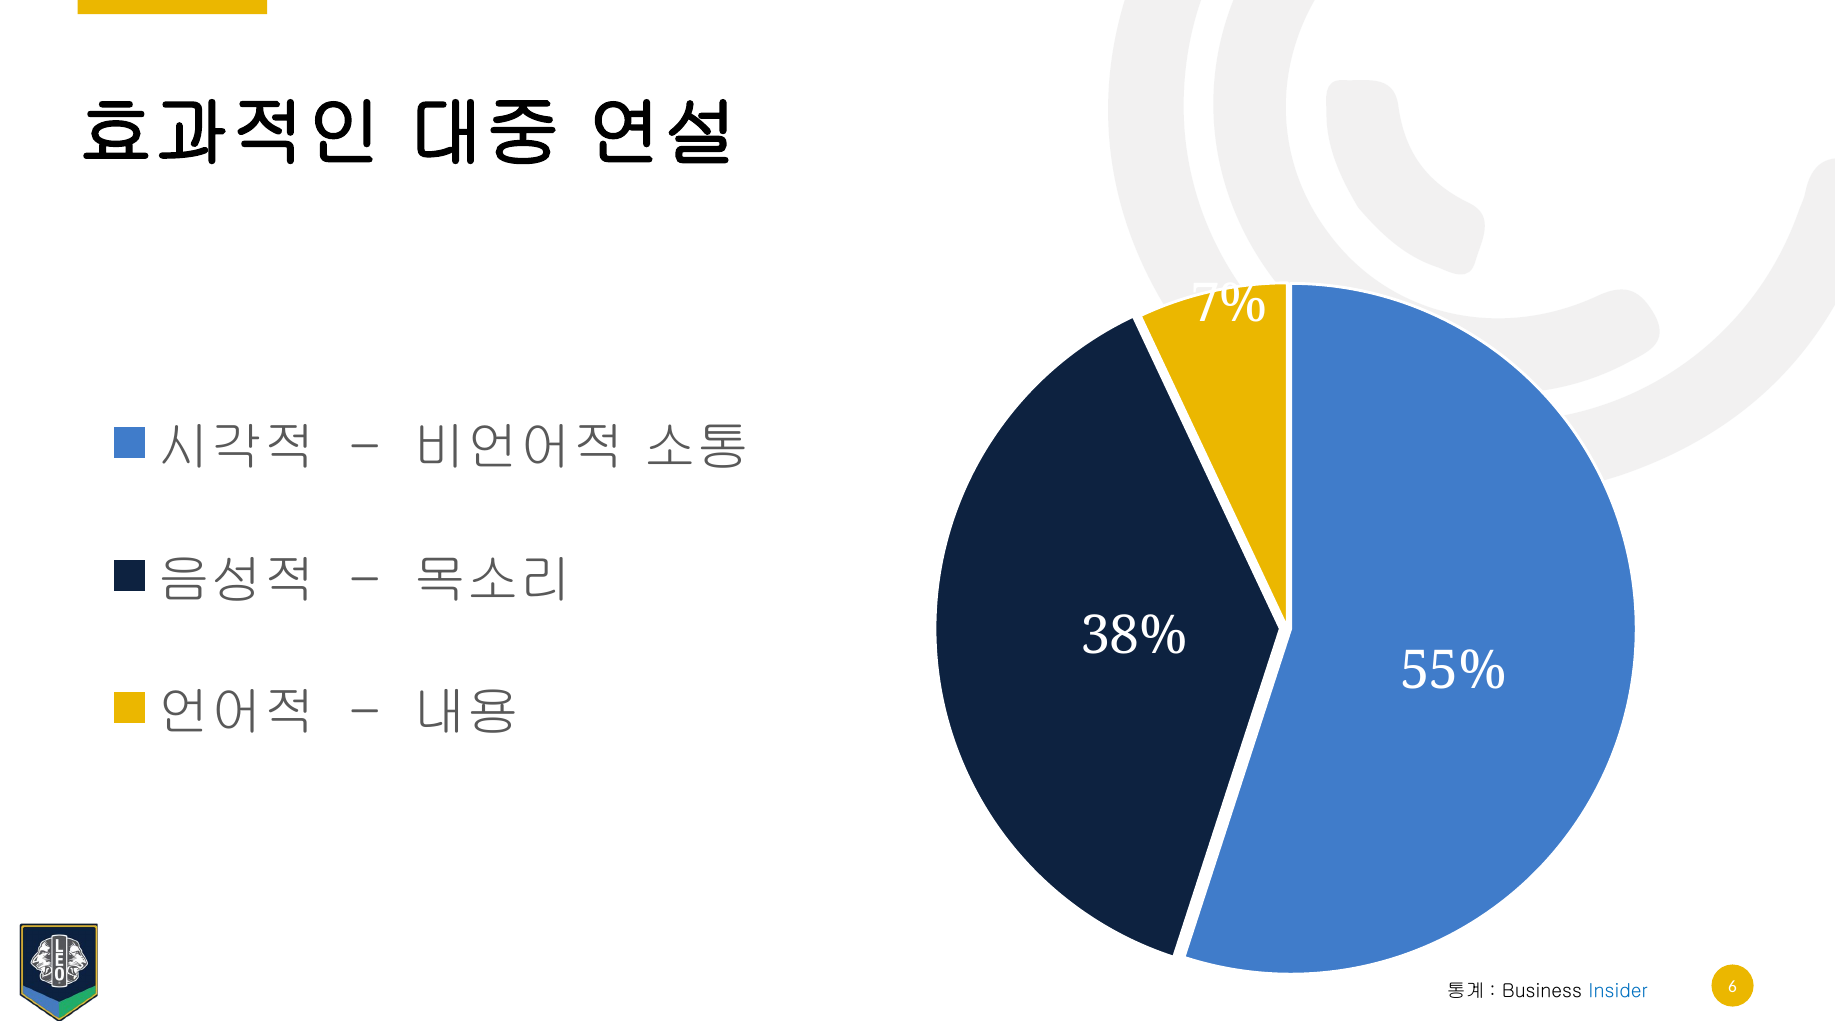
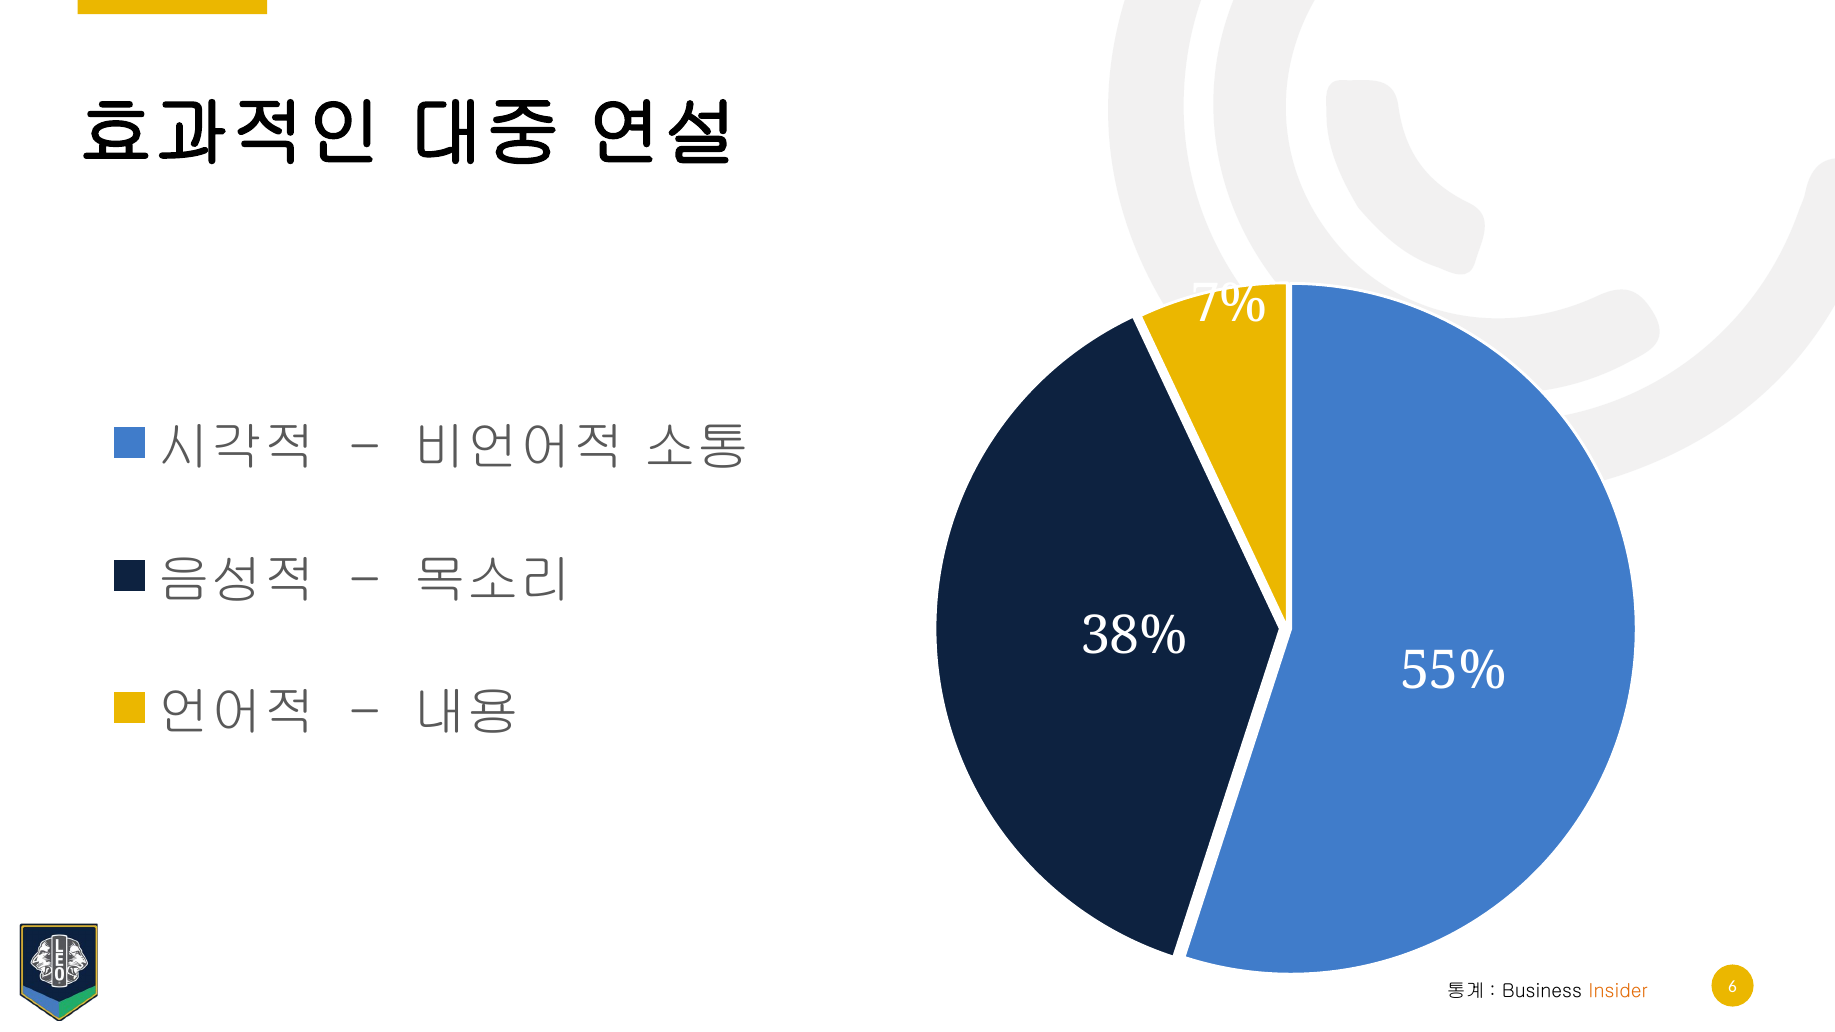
Insider colour: blue -> orange (1618, 991)
